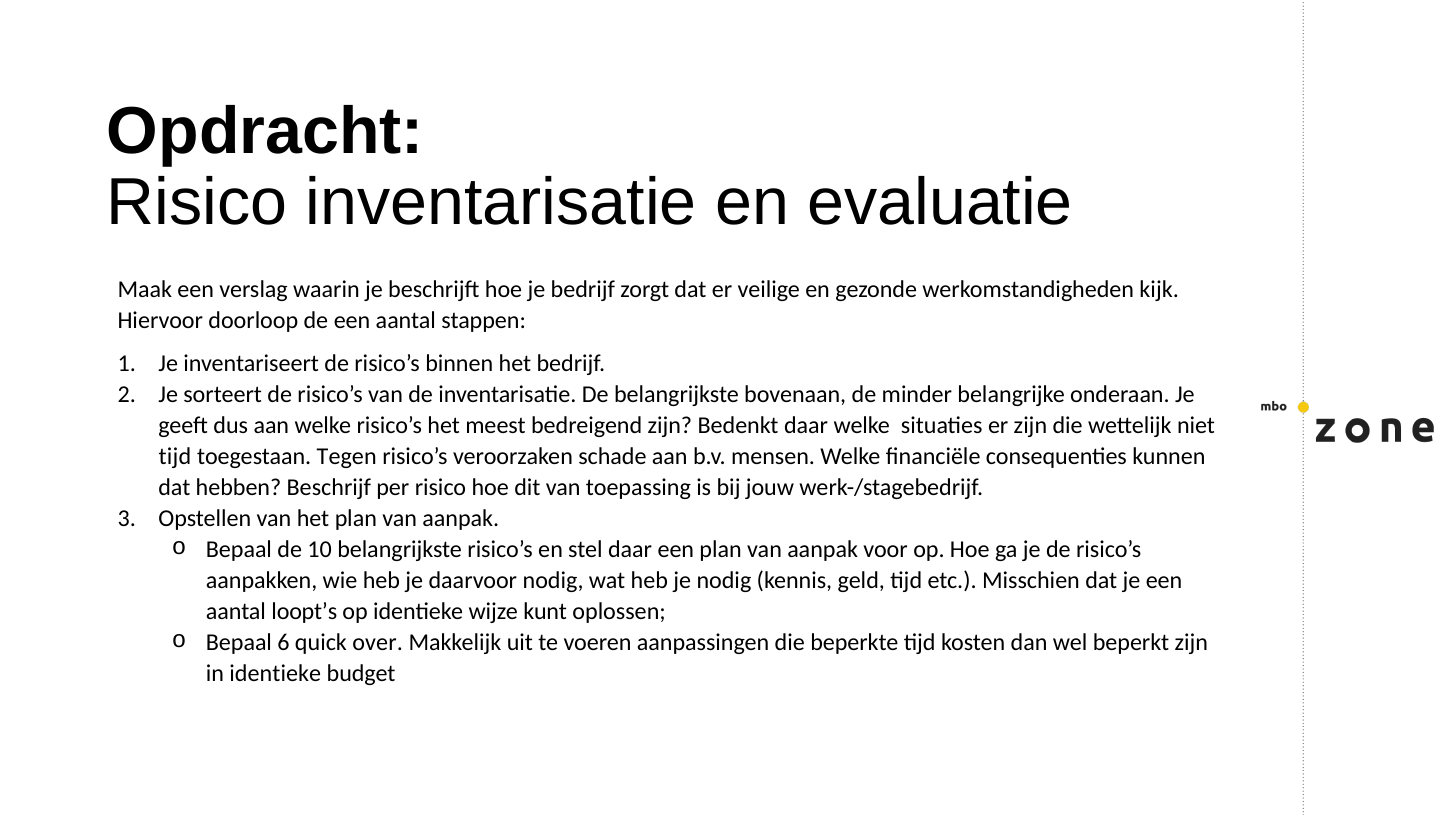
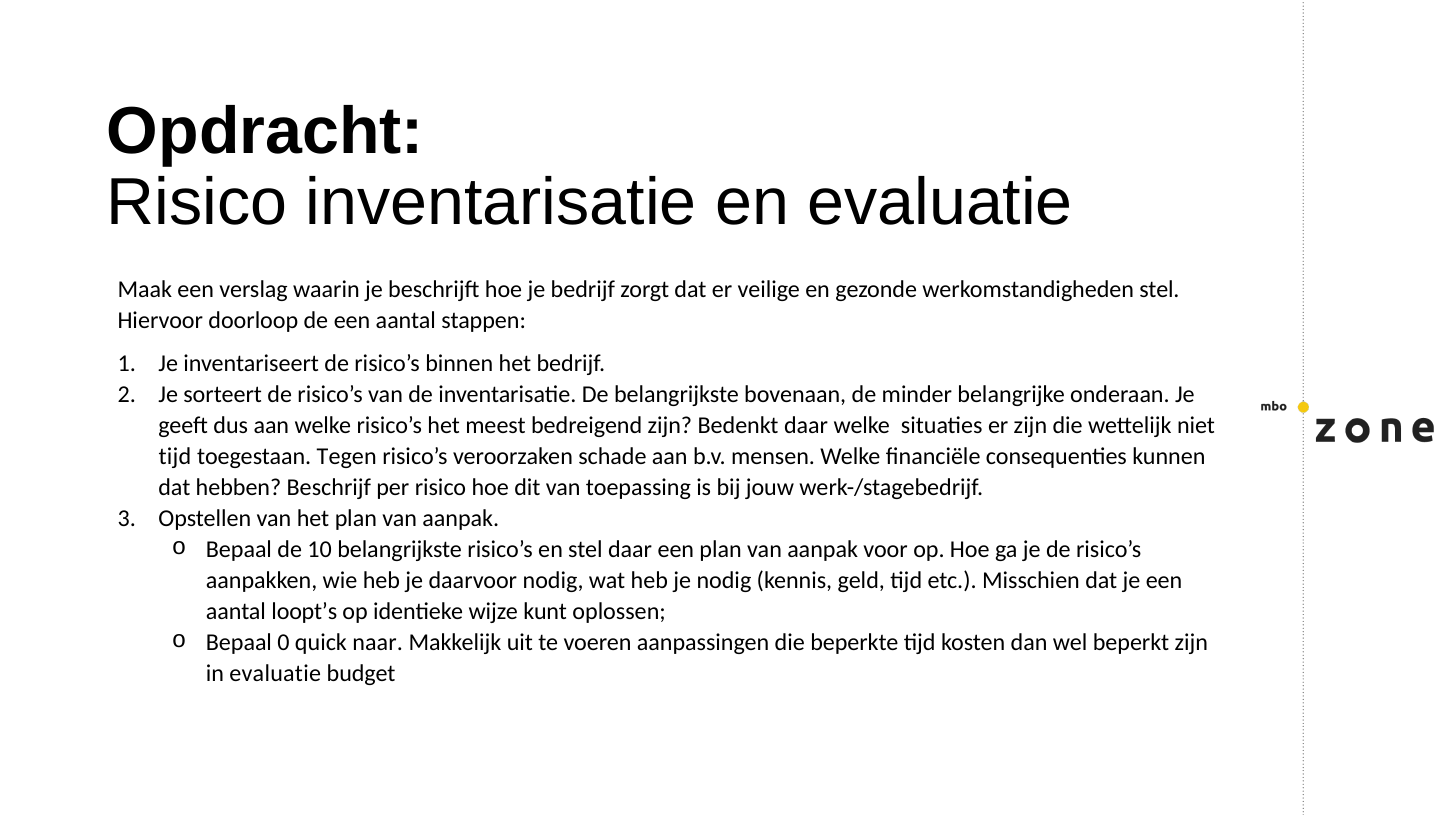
werkomstandigheden kijk: kijk -> stel (1159, 289)
6: 6 -> 0 (284, 642)
over: over -> naar (378, 642)
in identieke: identieke -> evaluatie (275, 673)
